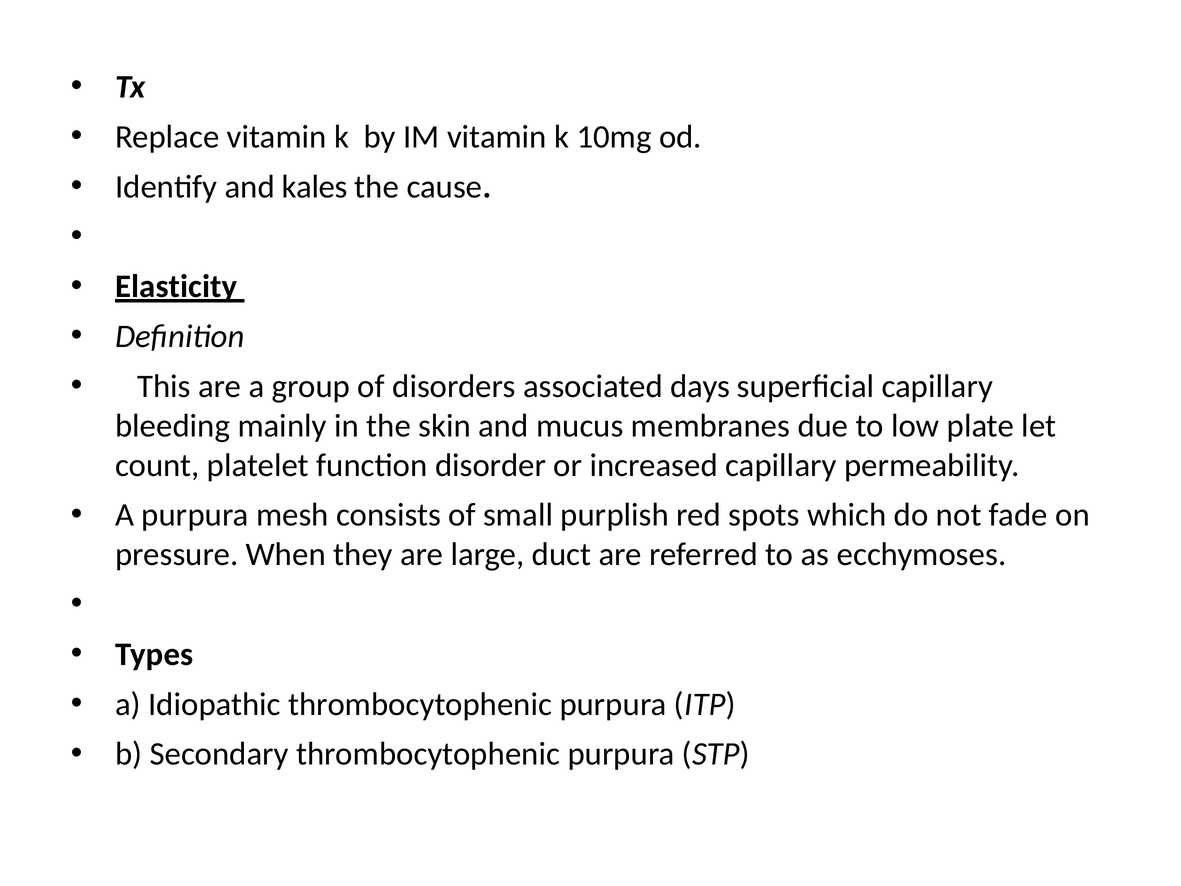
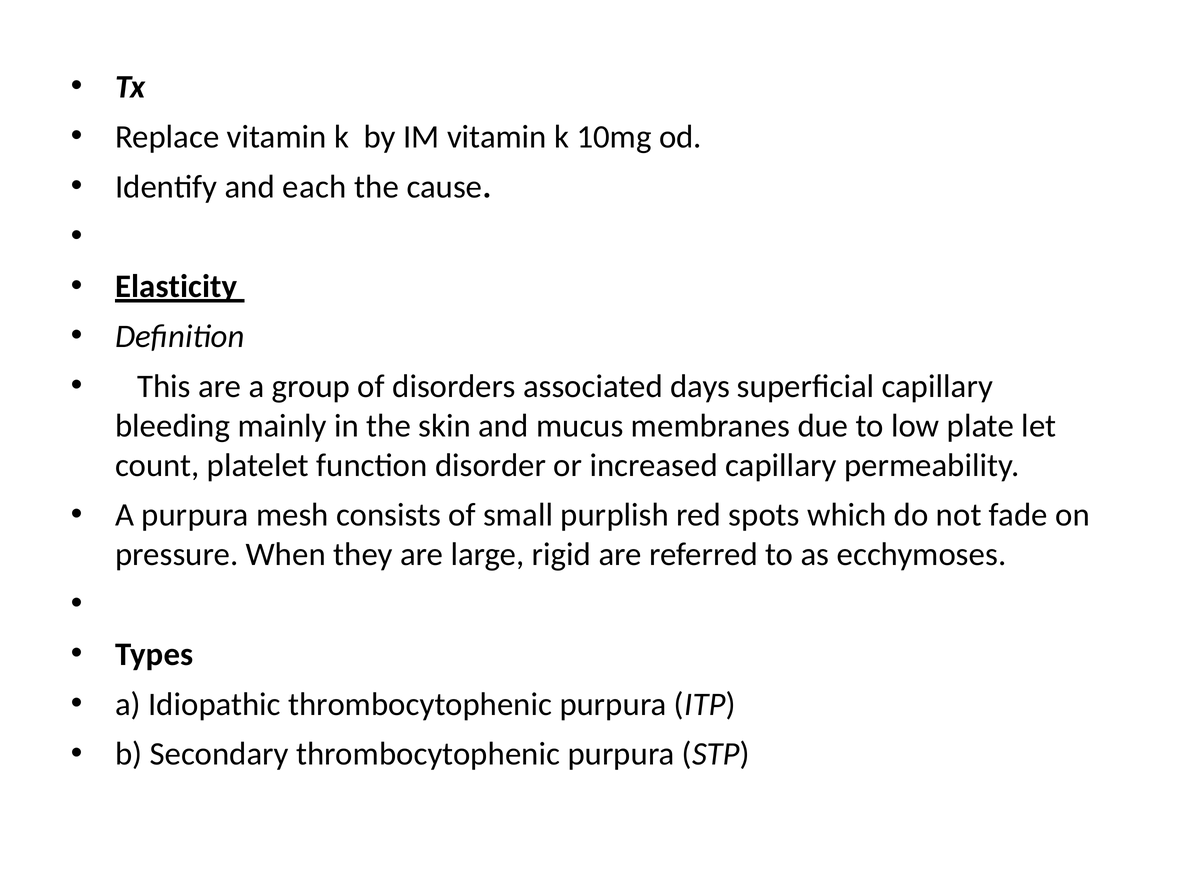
kales: kales -> each (314, 187)
duct: duct -> rigid (562, 554)
